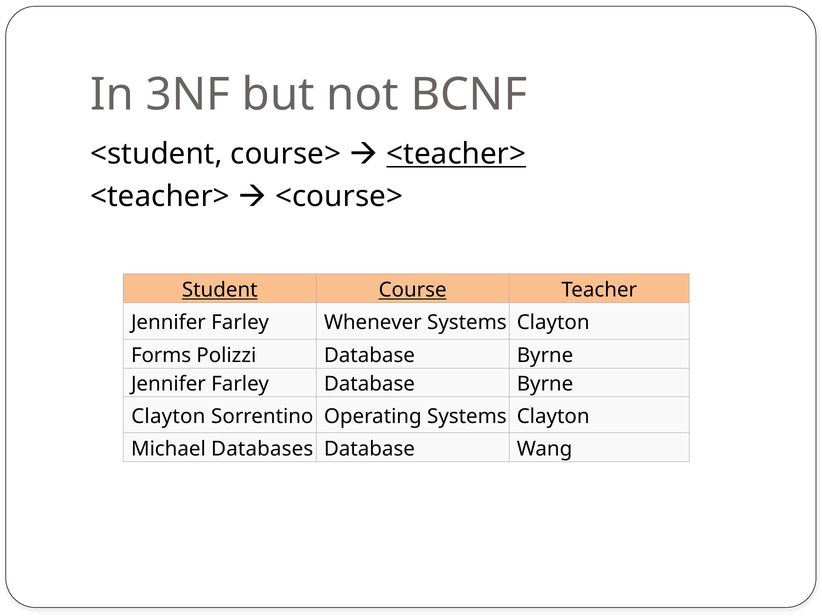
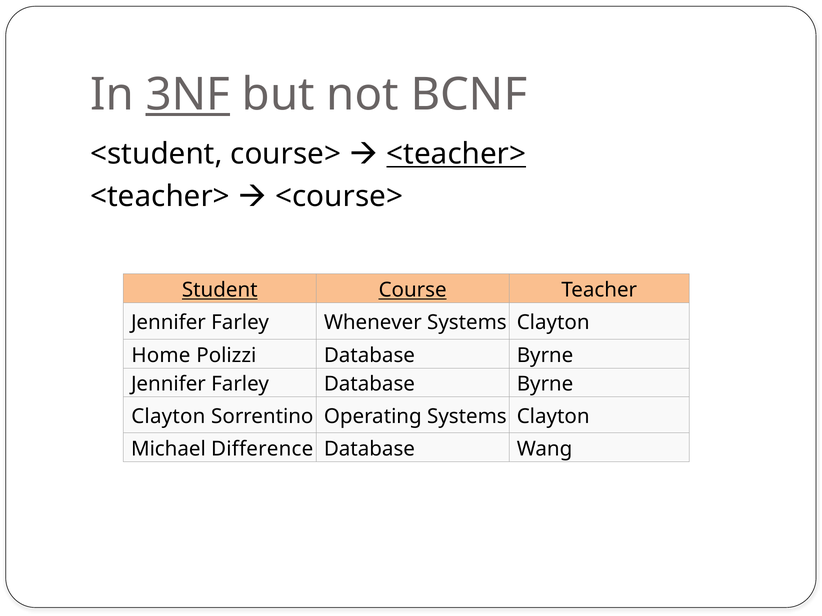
3NF underline: none -> present (188, 95)
Forms: Forms -> Home (161, 356)
Databases: Databases -> Difference (262, 449)
